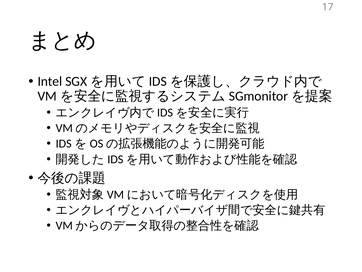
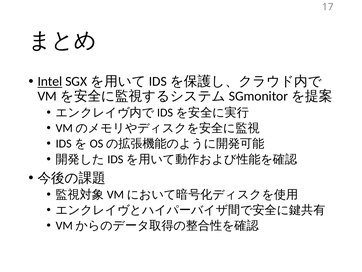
Intel underline: none -> present (50, 81)
